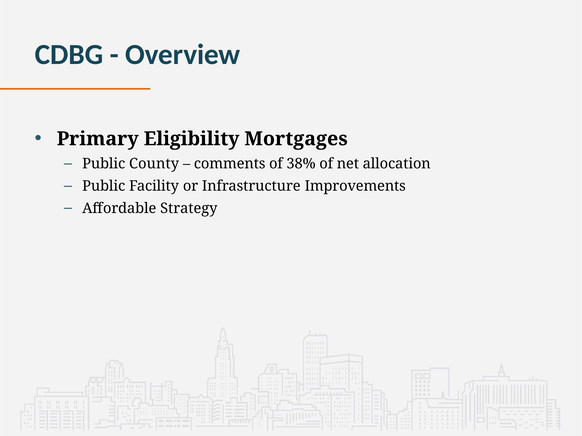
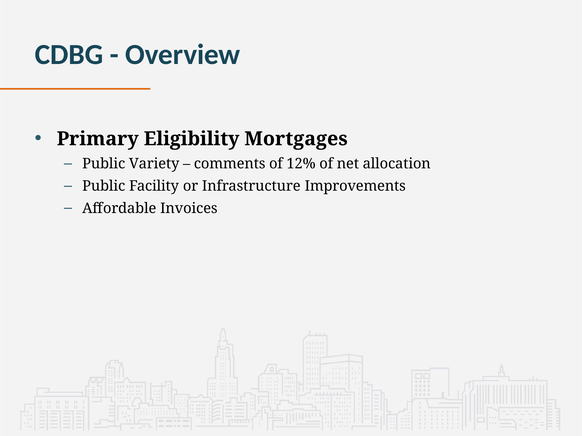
County: County -> Variety (154, 164)
38%: 38% -> 12% (301, 164)
Strategy: Strategy -> Invoices (189, 209)
